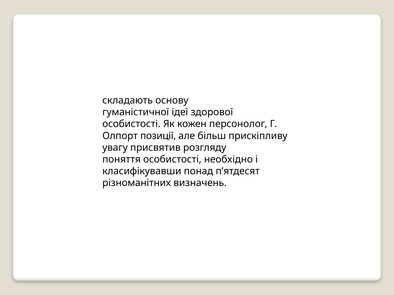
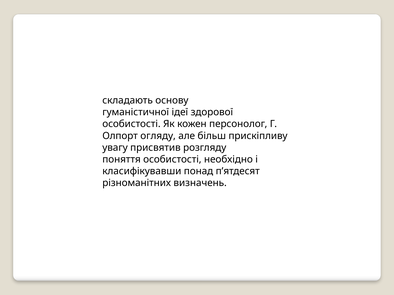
позиції: позиції -> огляду (158, 136)
